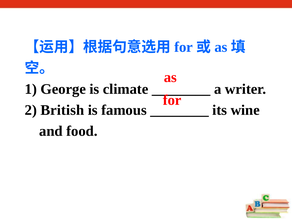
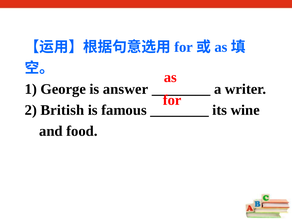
climate: climate -> answer (126, 89)
